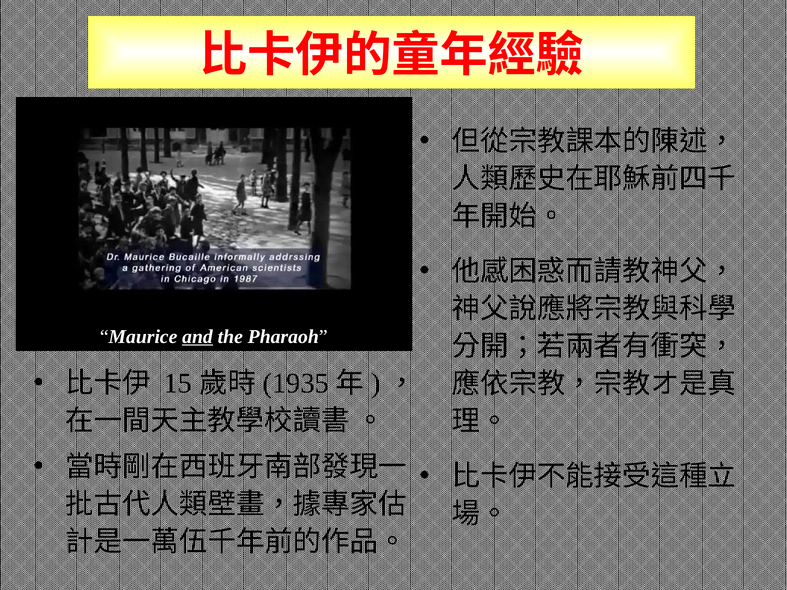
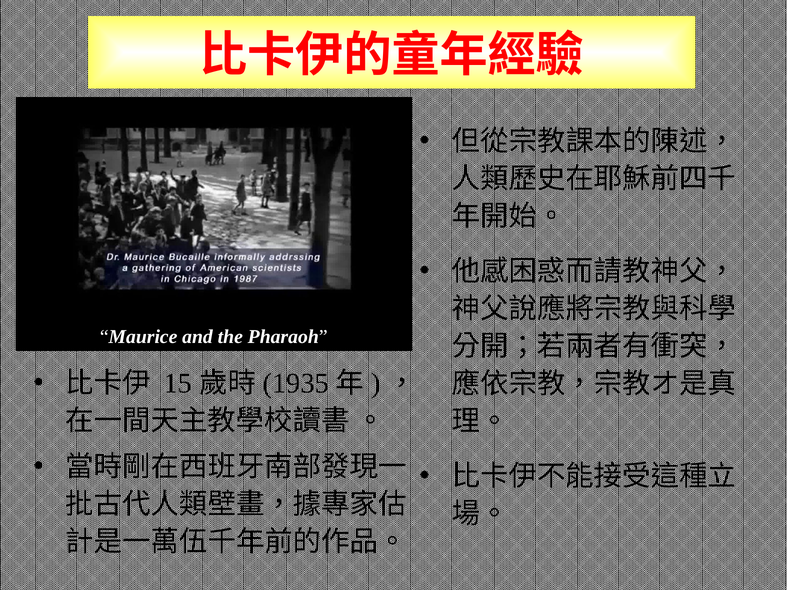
and underline: present -> none (198, 337)
